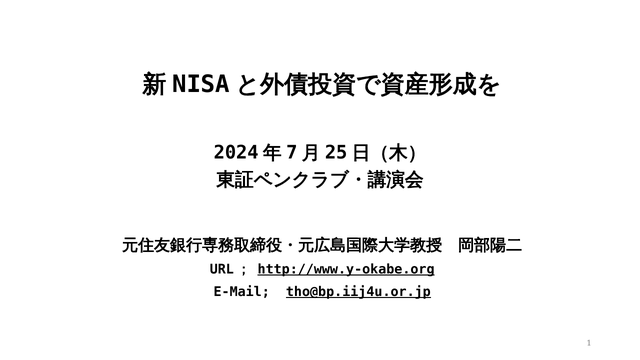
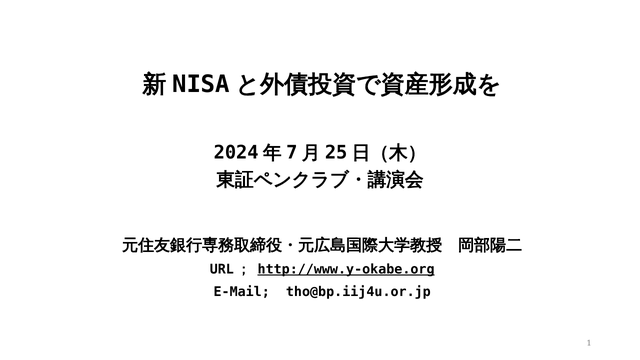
tho@bp.iij4u.or.jp underline: present -> none (358, 292)
